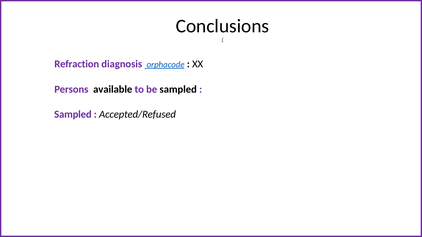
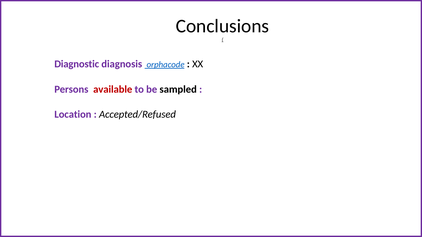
Refraction: Refraction -> Diagnostic (77, 64)
available colour: black -> red (113, 89)
Sampled: Sampled -> Location (73, 115)
